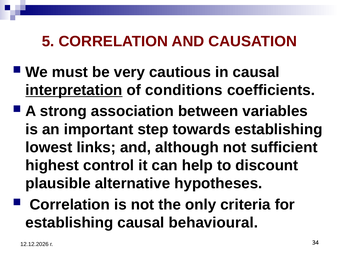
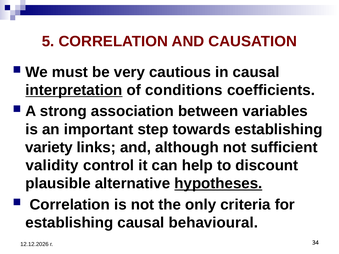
lowest: lowest -> variety (49, 148)
highest: highest -> validity (52, 166)
hypotheses underline: none -> present (218, 184)
